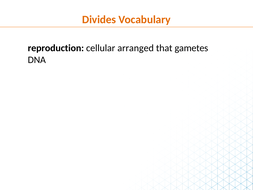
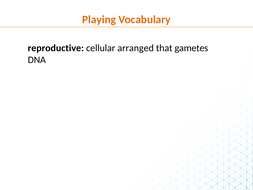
Divides: Divides -> Playing (99, 20)
reproduction: reproduction -> reproductive (56, 48)
